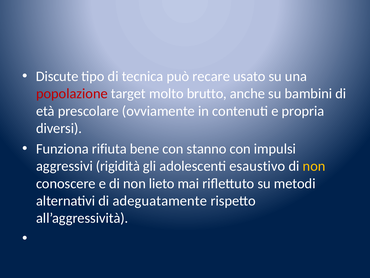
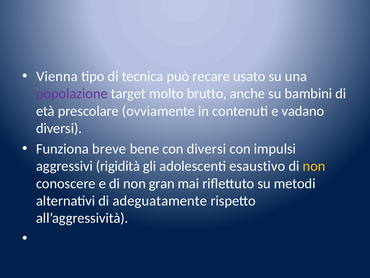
Discute: Discute -> Vienna (57, 76)
popolazione colour: red -> purple (72, 94)
propria: propria -> vadano (303, 111)
rifiuta: rifiuta -> breve (109, 149)
con stanno: stanno -> diversi (206, 149)
lieto: lieto -> gran (162, 183)
